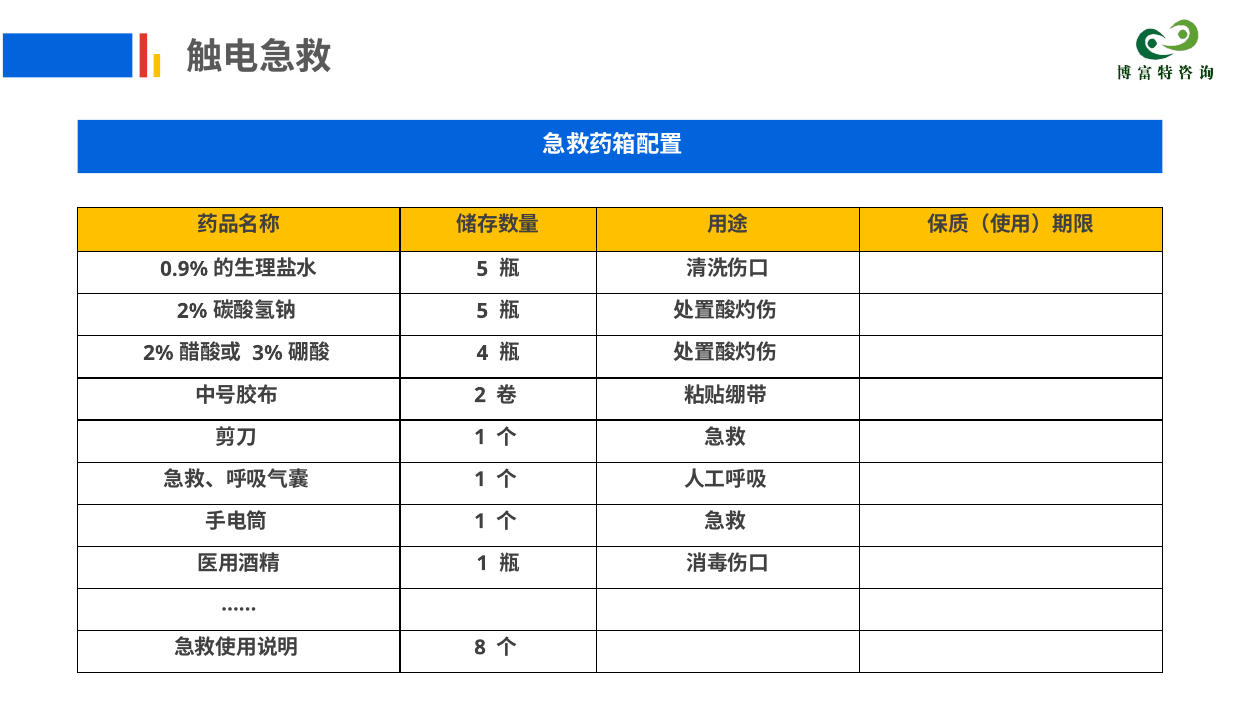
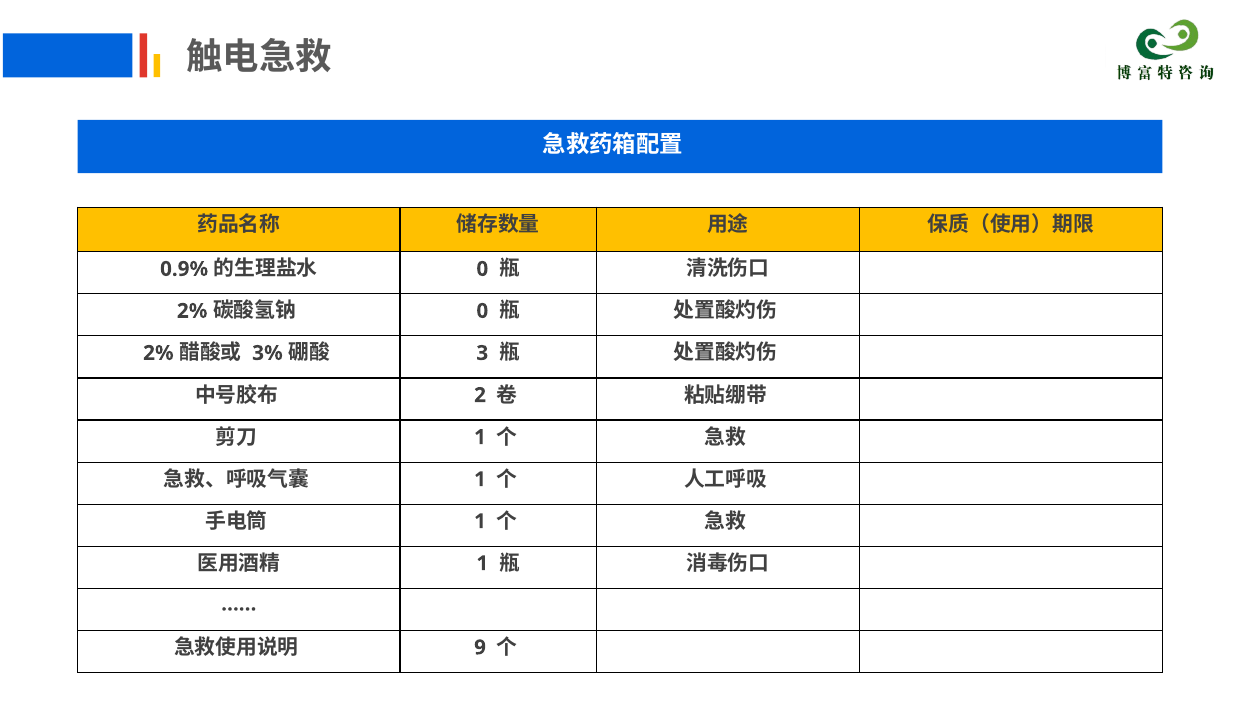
5: 5 -> 0 (482, 269)
5: 5 -> 0 (482, 311)
4: 4 -> 3 (482, 353)
8: 8 -> 9 (480, 647)
